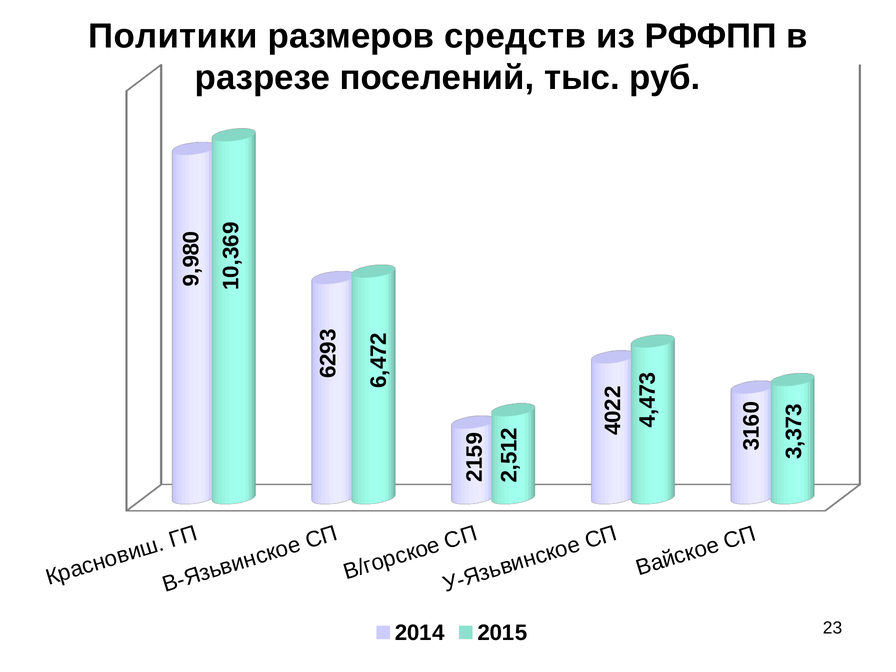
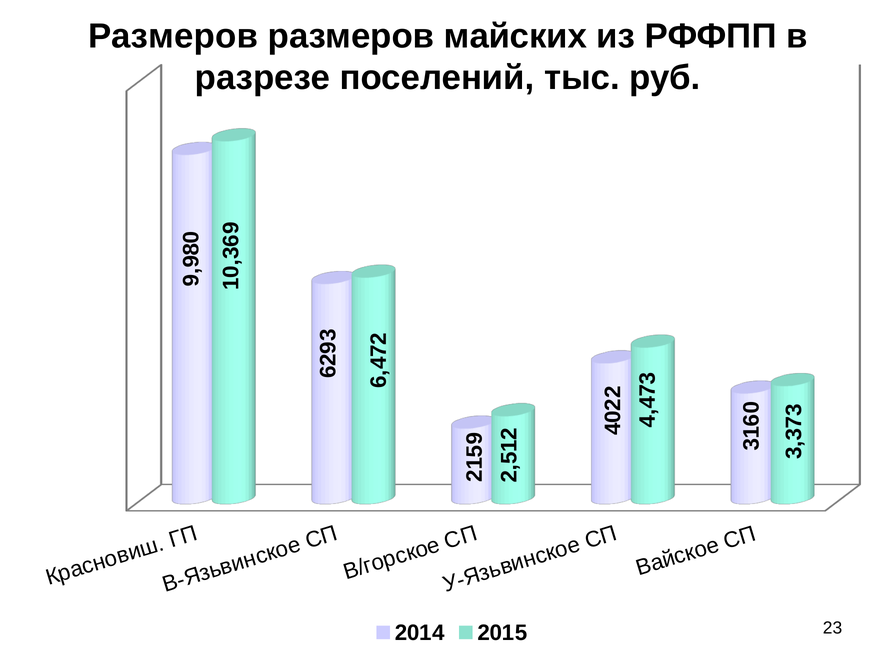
Политики: Политики -> Размеров (173, 36)
средств: средств -> майских (515, 36)
